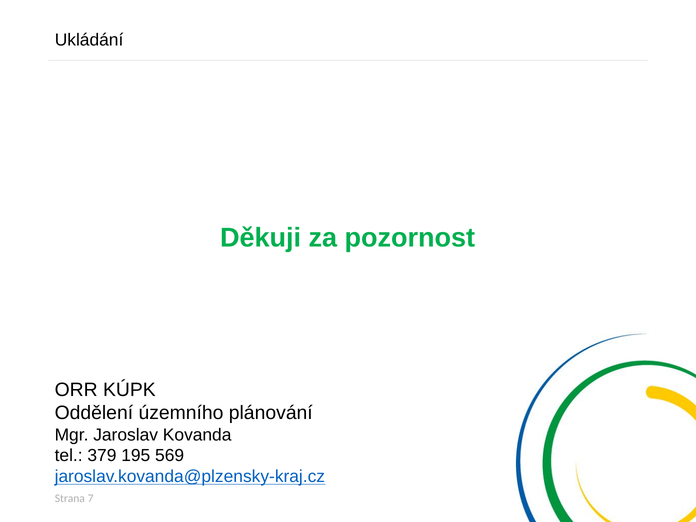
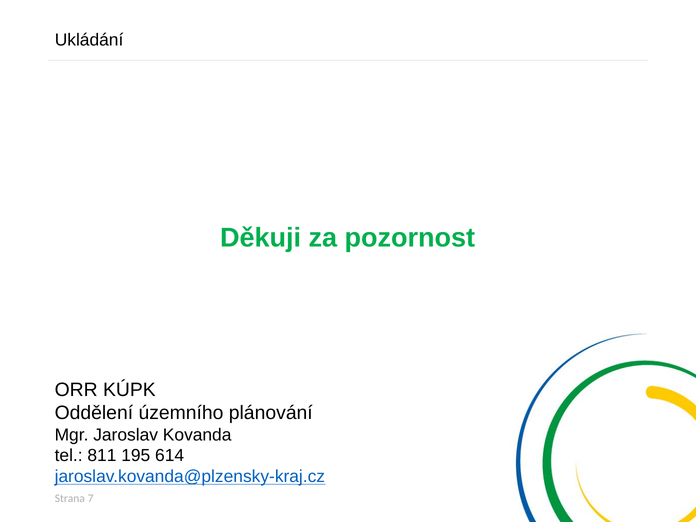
379: 379 -> 811 (102, 456)
569: 569 -> 614 (170, 456)
